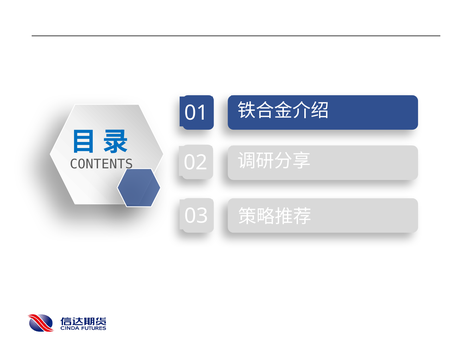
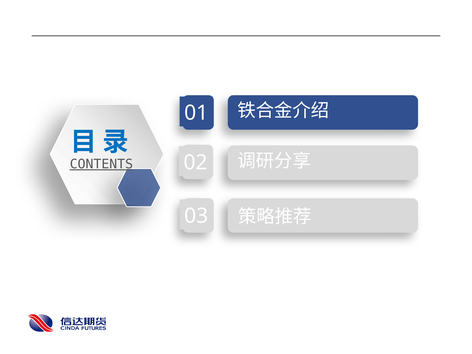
CONTENTS underline: none -> present (101, 164)
